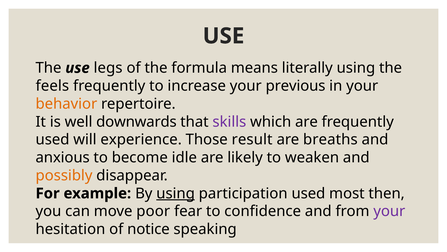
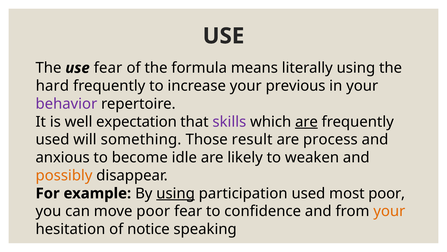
use legs: legs -> fear (108, 68)
feels: feels -> hard (52, 86)
behavior colour: orange -> purple (66, 104)
downwards: downwards -> expectation (136, 121)
are underline: none -> present (306, 121)
experience: experience -> something (141, 139)
breaths: breaths -> process (330, 139)
most then: then -> poor (387, 193)
your colour: purple -> orange (389, 211)
